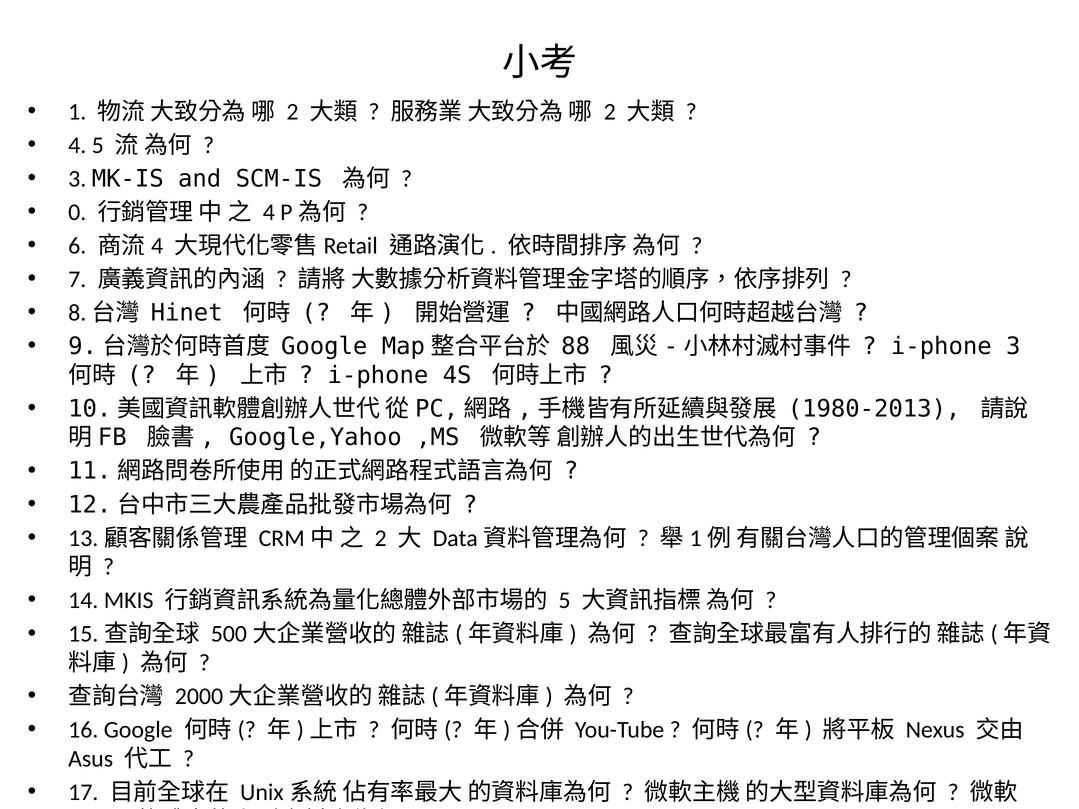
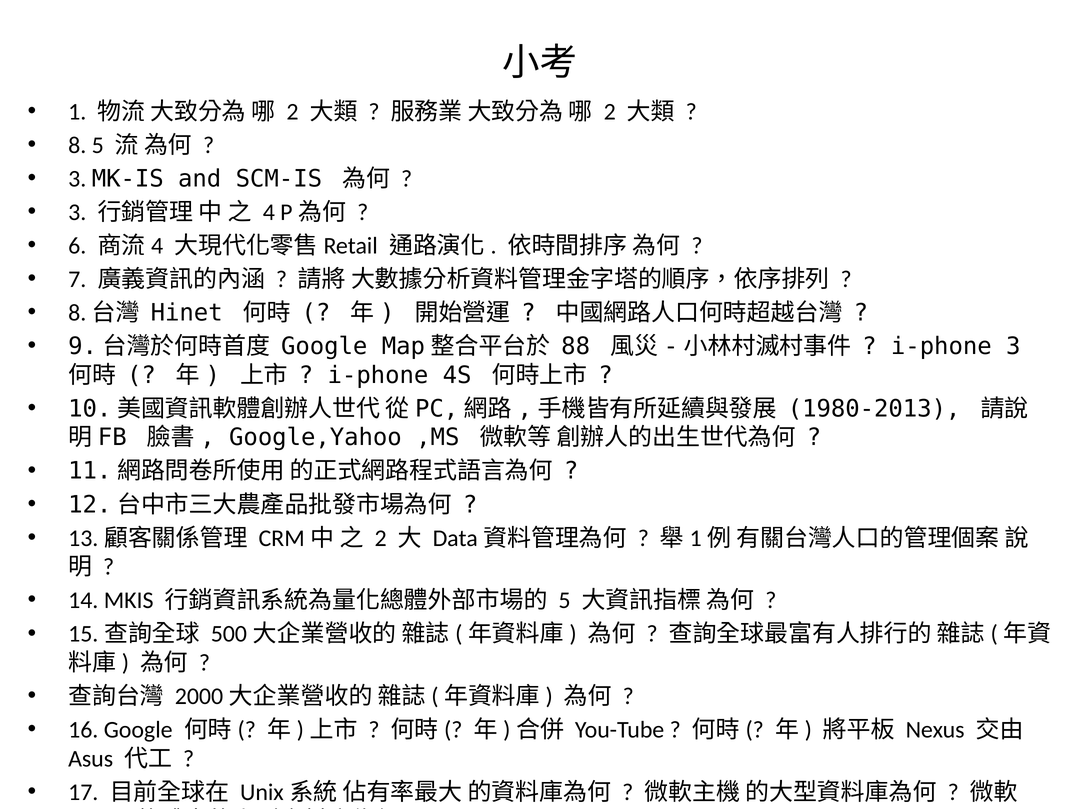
4: 4 -> 8 (77, 145)
0: 0 -> 3 (77, 212)
